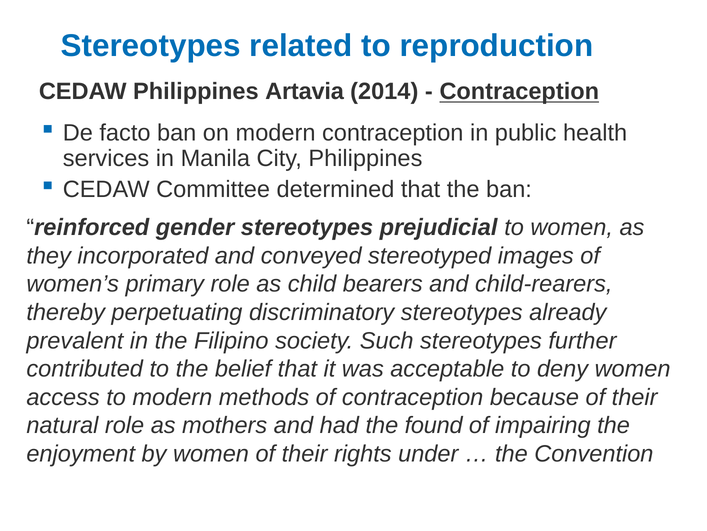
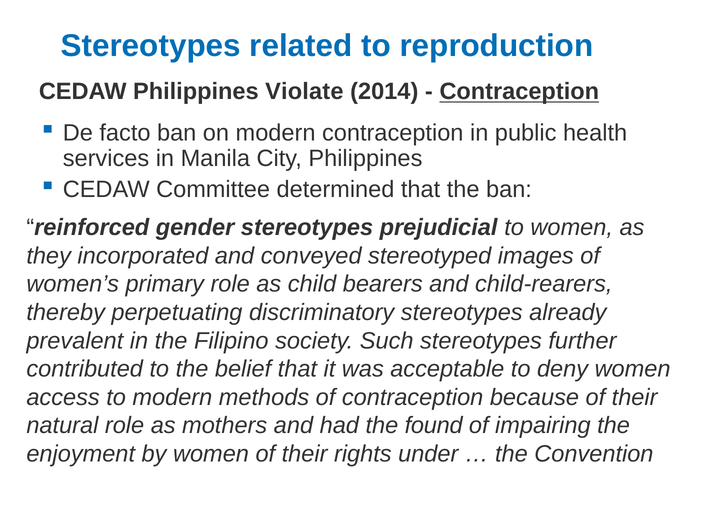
Artavia: Artavia -> Violate (304, 91)
